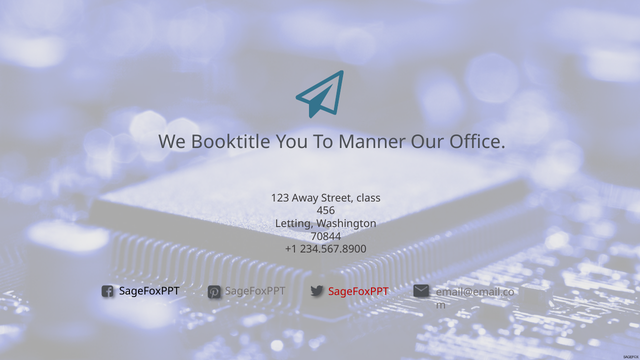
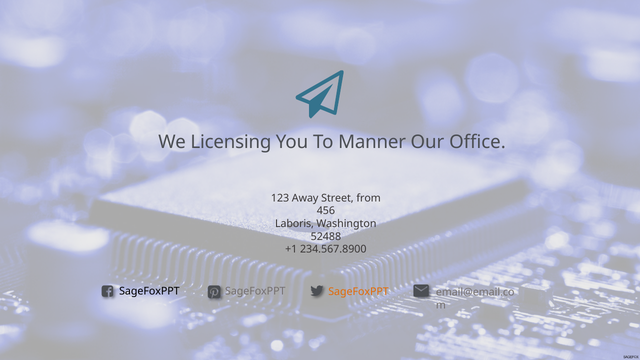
Booktitle: Booktitle -> Licensing (231, 142)
class: class -> from (369, 198)
Letting: Letting -> Laboris (294, 224)
70844: 70844 -> 52488 (326, 237)
SageFoxPPT colour: red -> orange (359, 292)
